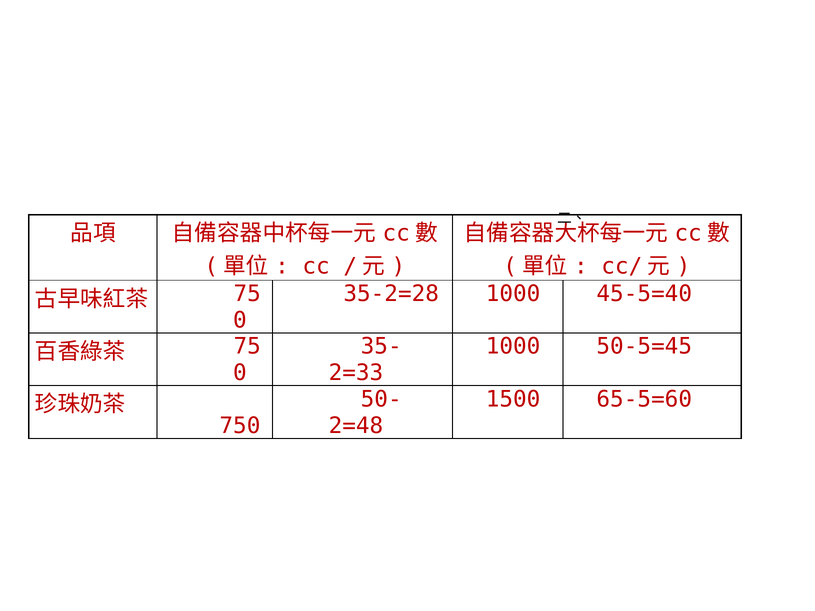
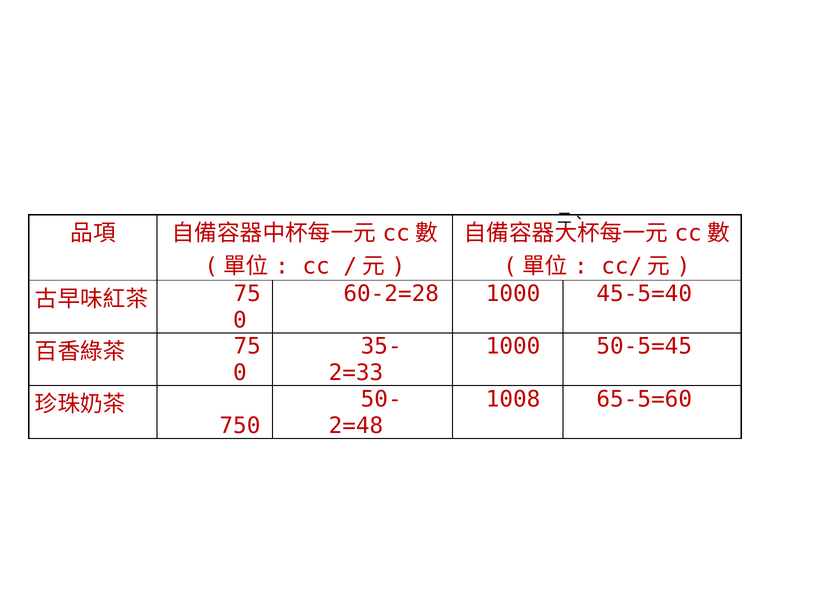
35-2=28: 35-2=28 -> 60-2=28 (391, 294)
1500: 1500 -> 1008 (513, 399)
